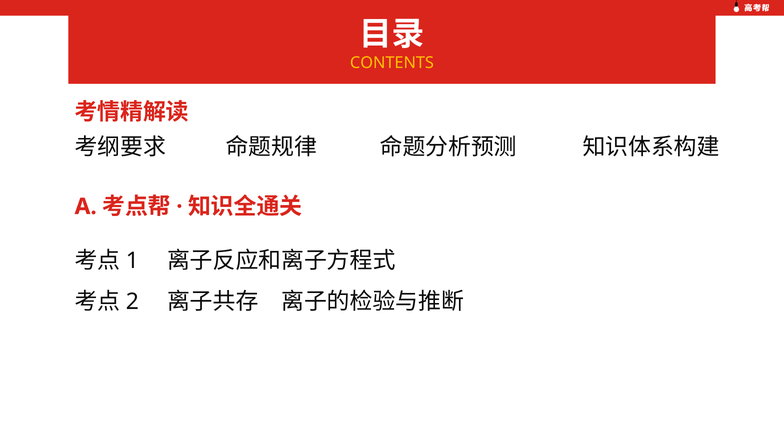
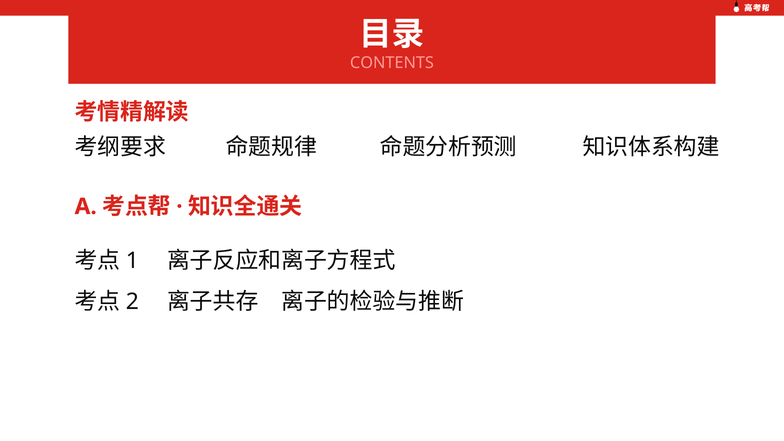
CONTENTS colour: yellow -> pink (392, 63)
